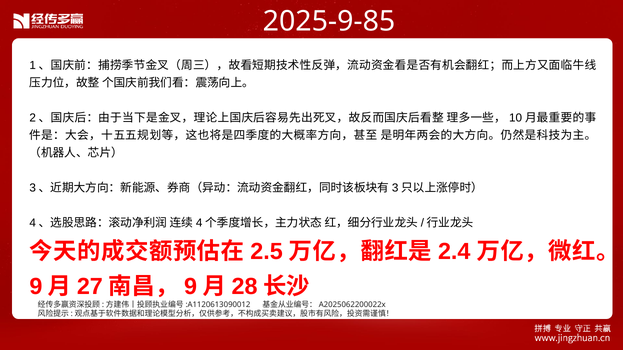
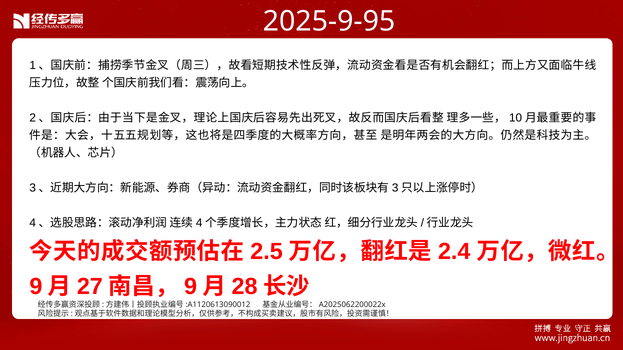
2025-9-85: 2025-9-85 -> 2025-9-95 (329, 21)
